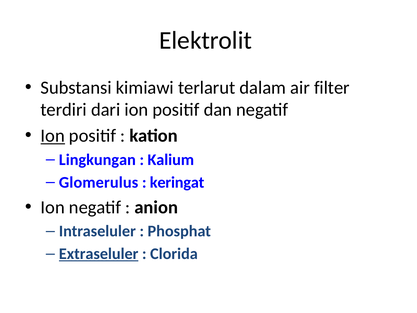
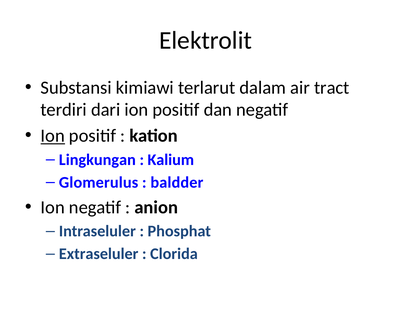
filter: filter -> tract (332, 87)
keringat: keringat -> baldder (177, 182)
Extraseluler underline: present -> none (99, 254)
